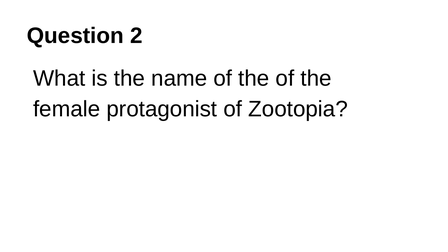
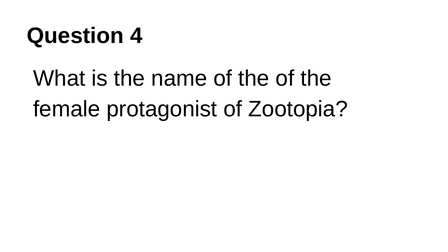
2: 2 -> 4 (136, 36)
